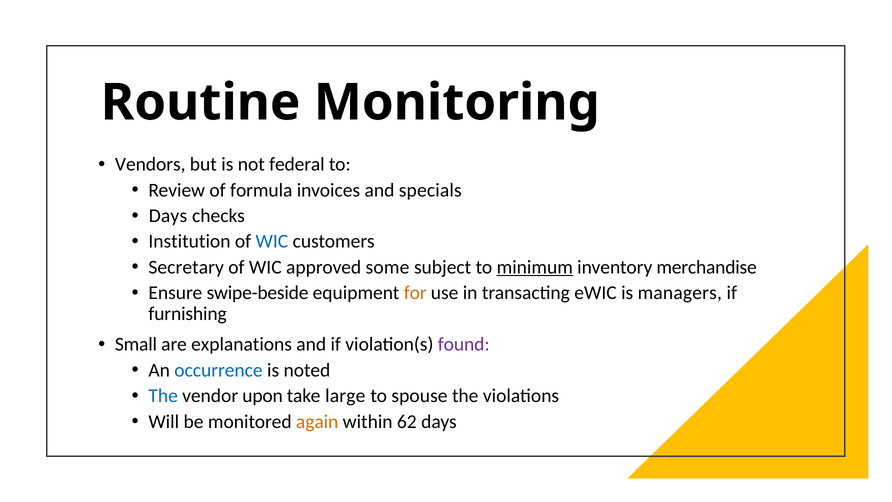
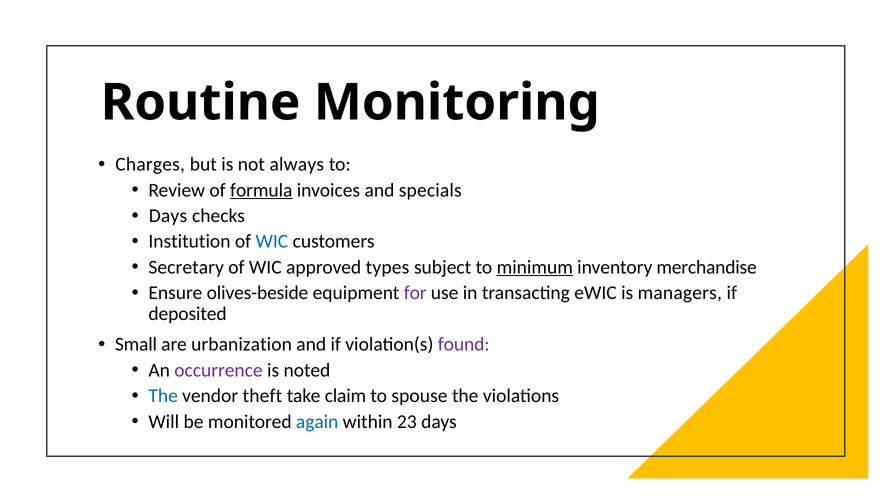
Vendors: Vendors -> Charges (150, 164)
federal: federal -> always (297, 164)
formula underline: none -> present (261, 190)
some: some -> types (388, 267)
swipe-beside: swipe-beside -> olives-beside (258, 293)
for colour: orange -> purple (415, 293)
furnishing: furnishing -> deposited (188, 314)
explanations: explanations -> urbanization (242, 344)
occurrence colour: blue -> purple (218, 370)
upon: upon -> theft (262, 396)
large: large -> claim (345, 396)
again colour: orange -> blue (317, 421)
62: 62 -> 23 (407, 421)
